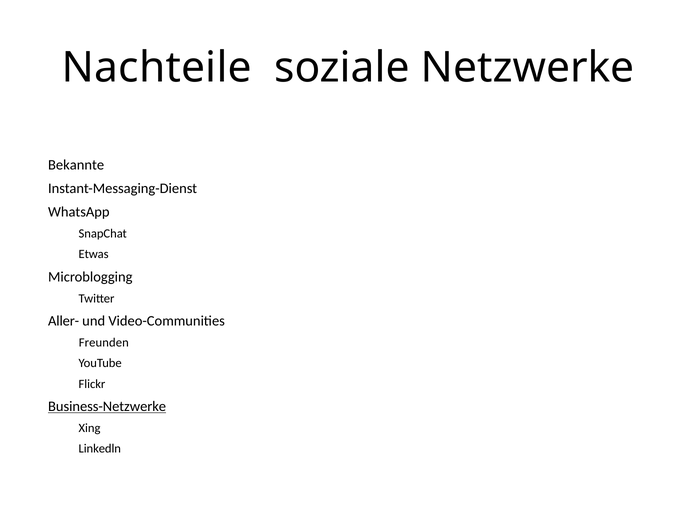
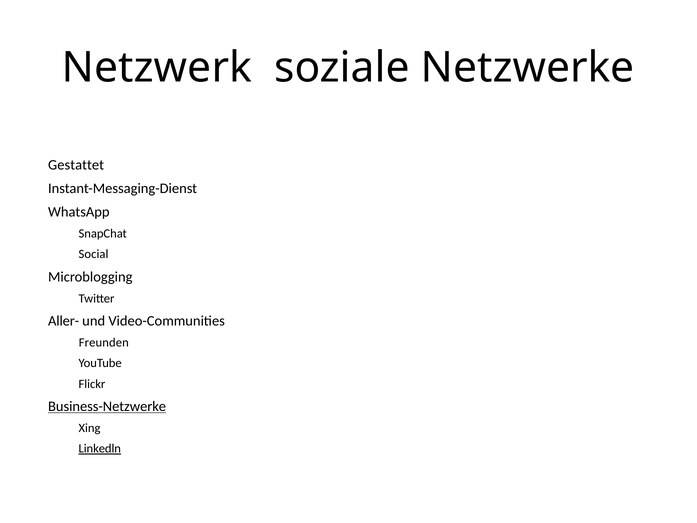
Nachteile: Nachteile -> Netzwerk (157, 67)
Bekannte: Bekannte -> Gestattet (76, 165)
Etwas: Etwas -> Social (94, 254)
Linkedln underline: none -> present (100, 448)
